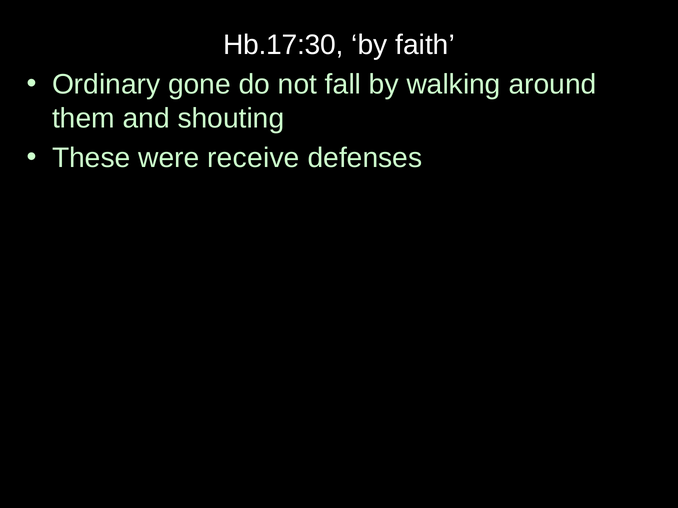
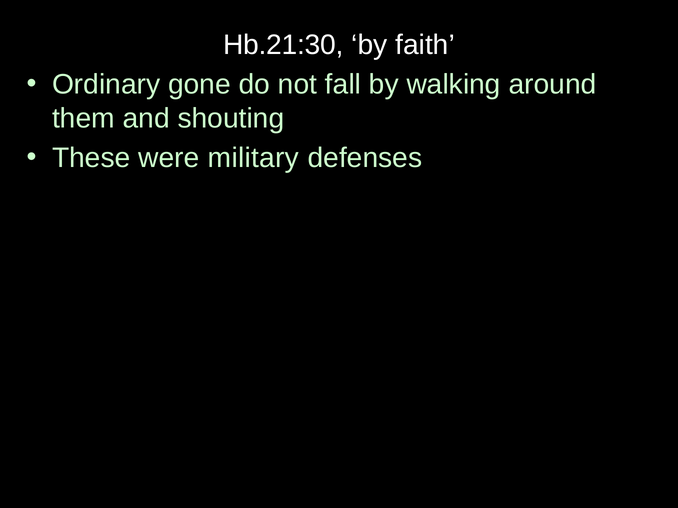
Hb.17:30: Hb.17:30 -> Hb.21:30 (283, 45)
receive: receive -> military (253, 158)
